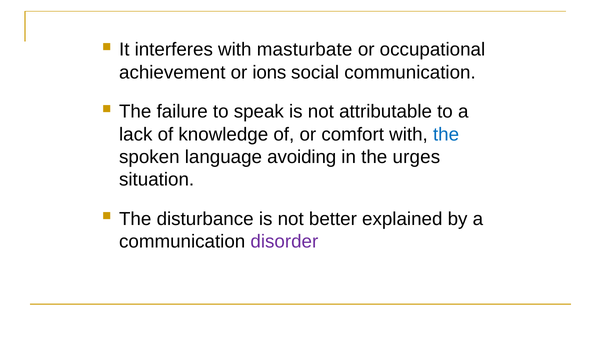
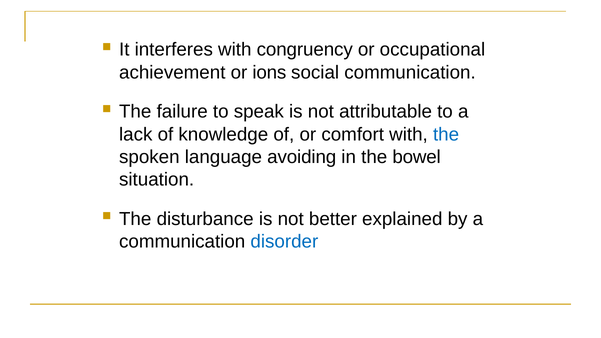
masturbate: masturbate -> congruency (305, 50)
urges: urges -> bowel (417, 157)
disorder colour: purple -> blue (284, 241)
